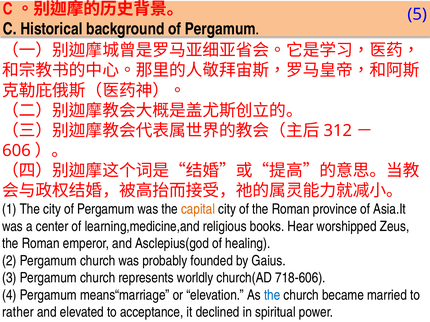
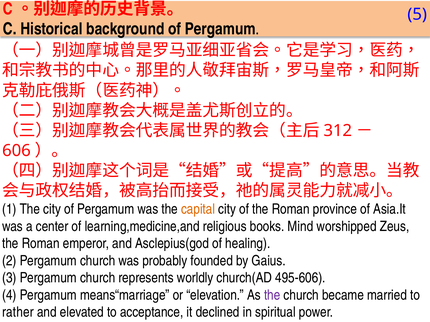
Hear: Hear -> Mind (300, 227)
718-606: 718-606 -> 495-606 (300, 278)
the colour: blue -> purple (272, 296)
